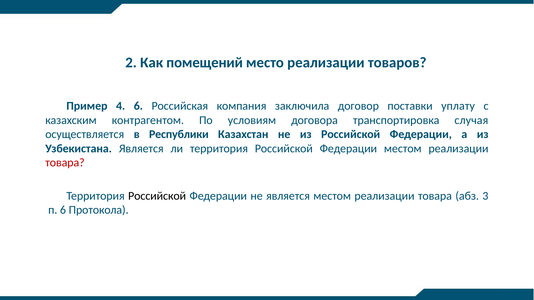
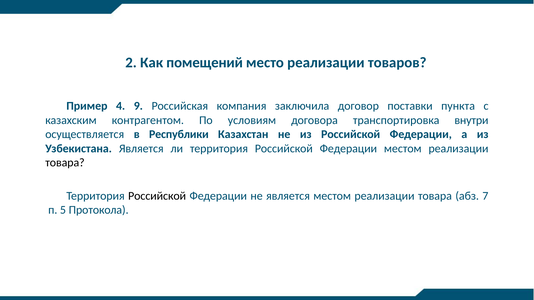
4 6: 6 -> 9 (138, 106)
уплату: уплату -> пункта (458, 106)
случая: случая -> внутри (471, 120)
товара colour: red -> black (65, 163)
3: 3 -> 7 (485, 196)
п 6: 6 -> 5 (63, 210)
